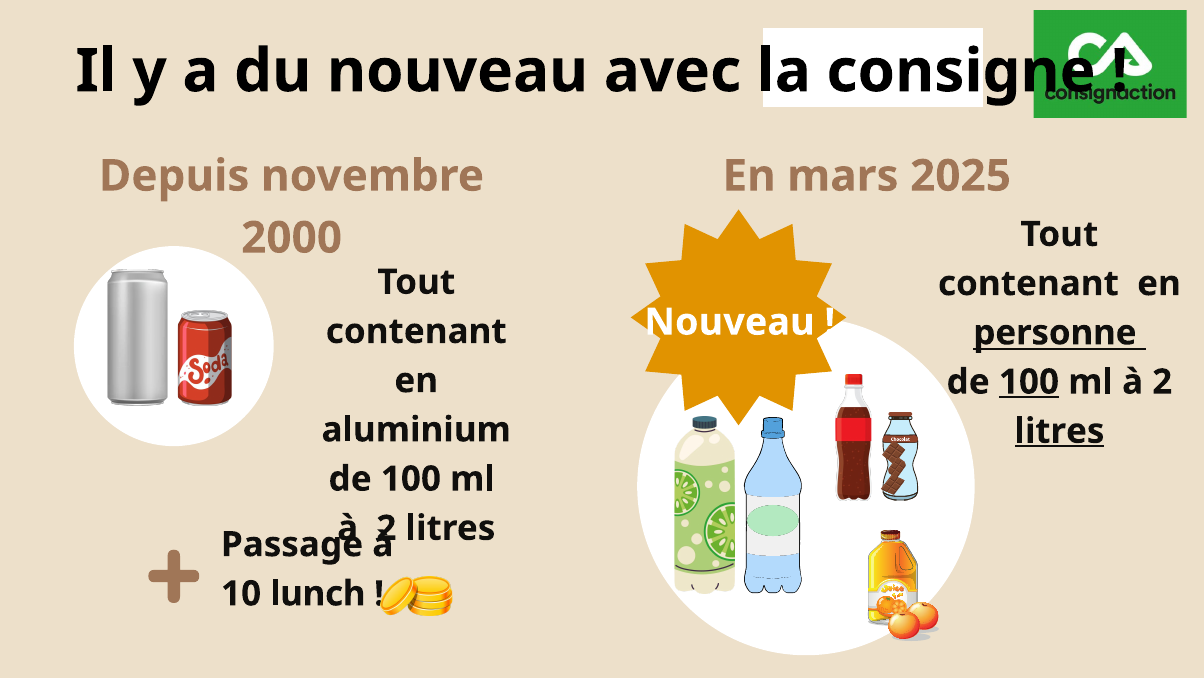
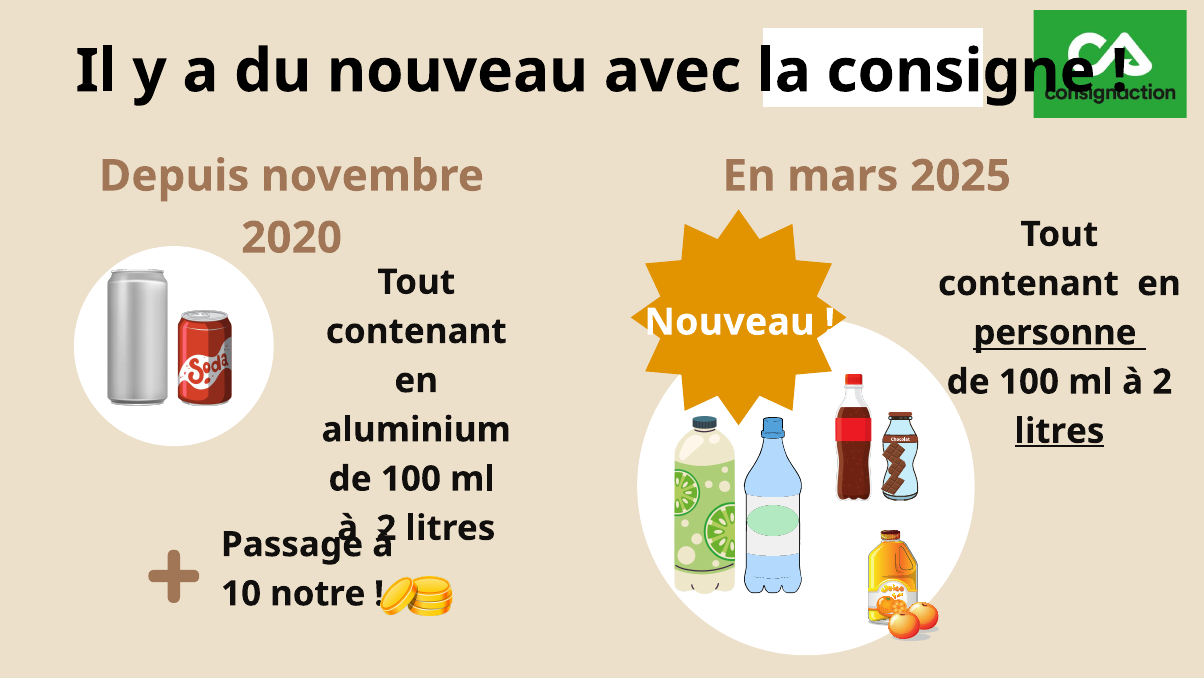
2000: 2000 -> 2020 (292, 238)
100 underline: present -> none (1029, 382)
lunch: lunch -> notre (318, 593)
